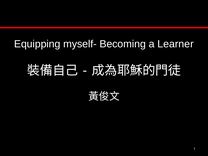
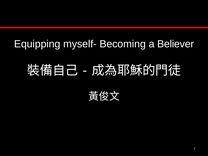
Learner: Learner -> Believer (176, 44)
